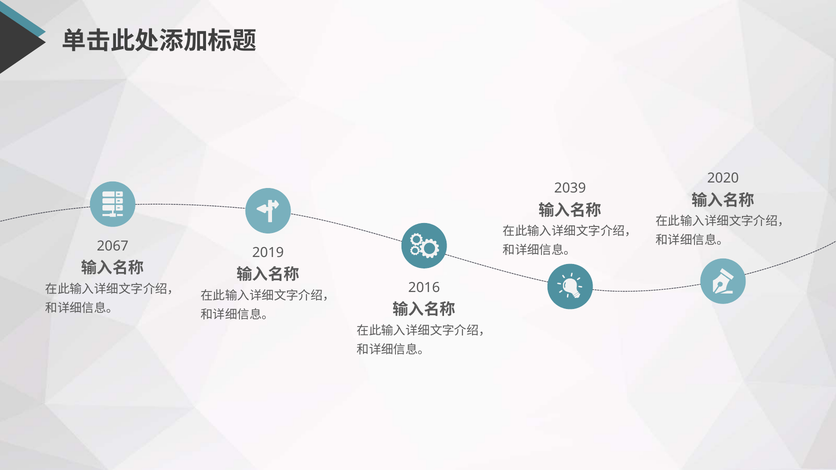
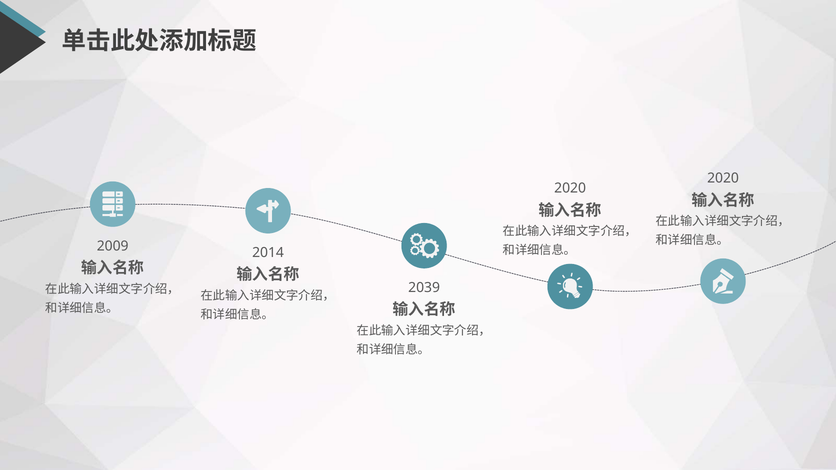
2039: 2039 -> 2020 (570, 188)
2067: 2067 -> 2009 (113, 246)
2019: 2019 -> 2014 (268, 253)
2016: 2016 -> 2039 (424, 288)
